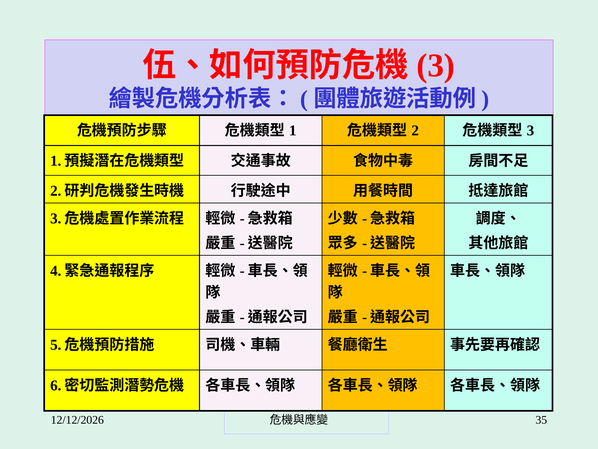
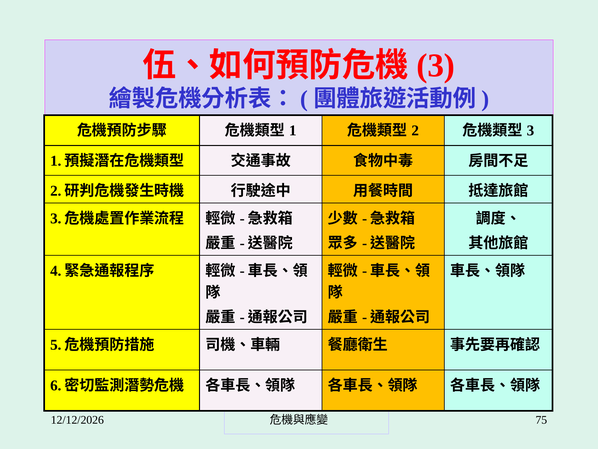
35: 35 -> 75 (541, 419)
